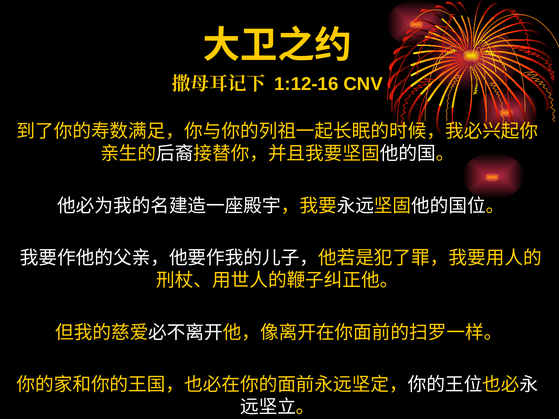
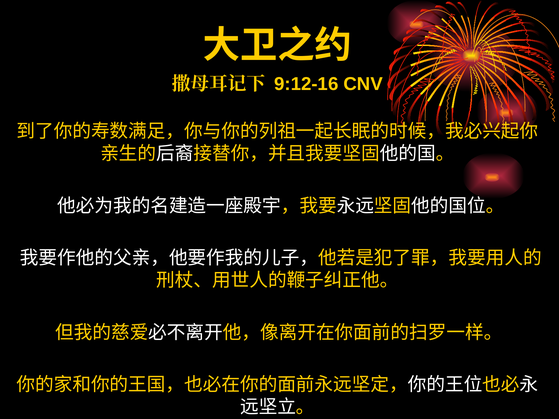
1:12-16: 1:12-16 -> 9:12-16 (306, 84)
